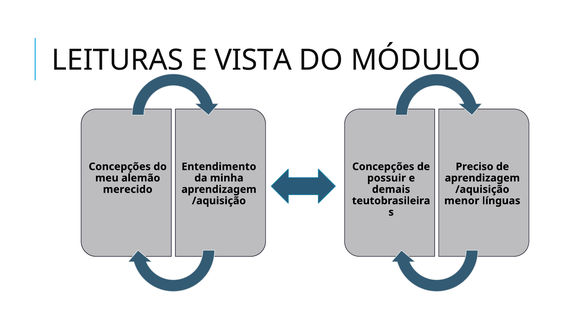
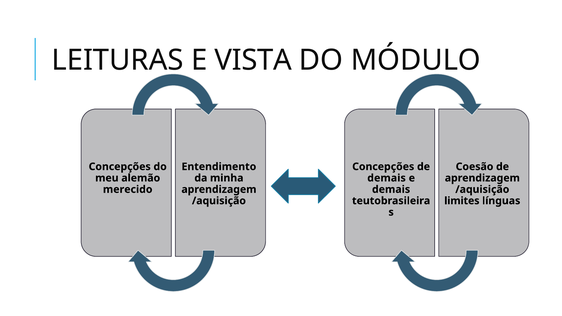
Preciso: Preciso -> Coesão (475, 167)
possuir: possuir -> demais (387, 178)
menor: menor -> limites (462, 201)
